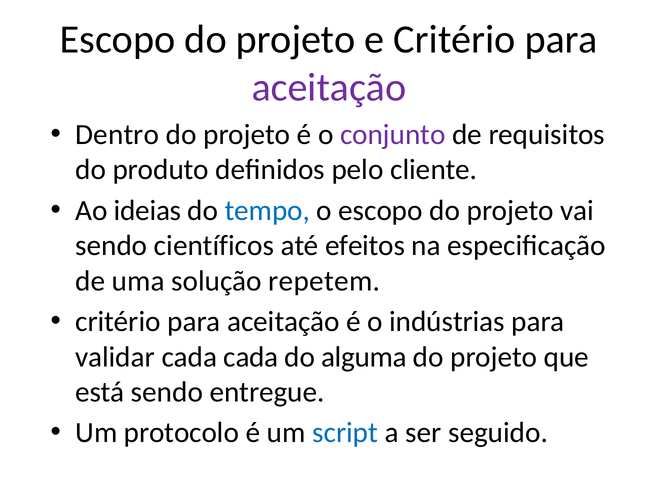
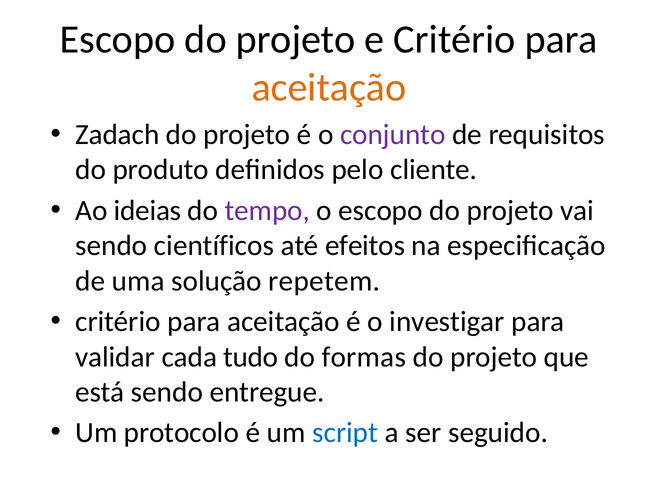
aceitação colour: purple -> orange (329, 88)
Dentro: Dentro -> Zadach (117, 135)
tempo colour: blue -> purple (267, 211)
indústrias: indústrias -> investigar (447, 322)
cada cada: cada -> tudo (251, 357)
alguma: alguma -> formas (364, 357)
